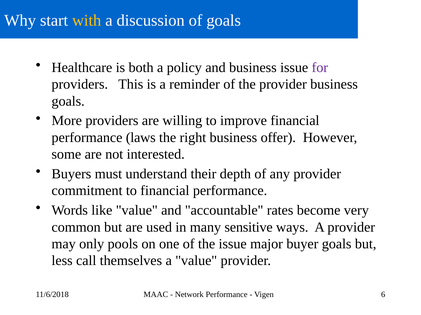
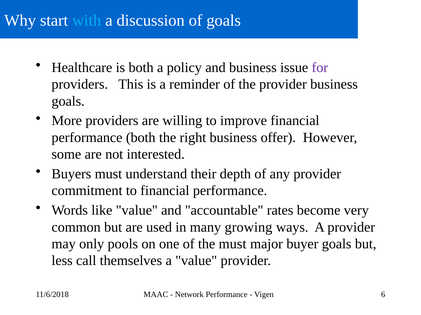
with colour: yellow -> light blue (87, 20)
performance laws: laws -> both (141, 138)
sensitive: sensitive -> growing (248, 228)
the issue: issue -> must (233, 244)
